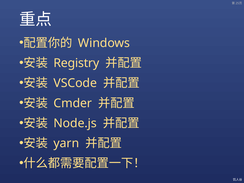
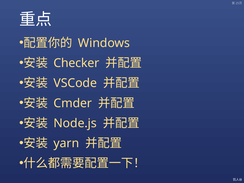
Registry: Registry -> Checker (76, 63)
